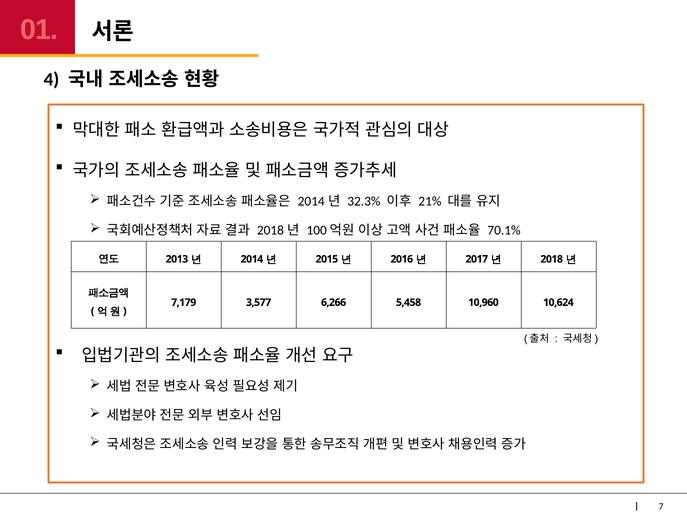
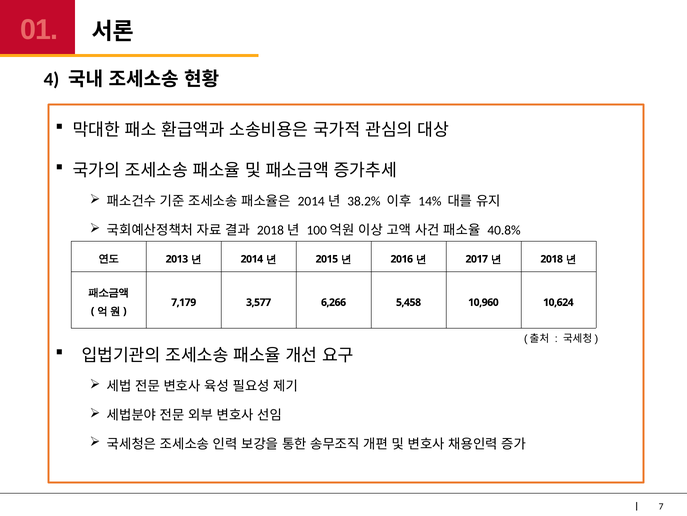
32.3%: 32.3% -> 38.2% (364, 201)
21%: 21% -> 14% (430, 201)
70.1%: 70.1% -> 40.8% (504, 230)
